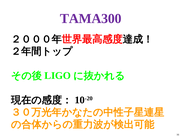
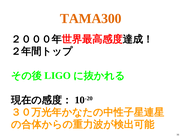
TAMA300 colour: purple -> orange (91, 19)
